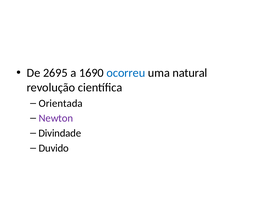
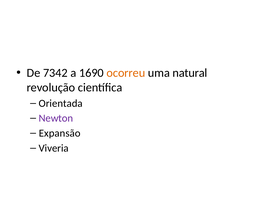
2695: 2695 -> 7342 (55, 73)
ocorreu colour: blue -> orange (126, 73)
Divindade: Divindade -> Expansão (60, 133)
Duvido: Duvido -> Viveria (54, 148)
